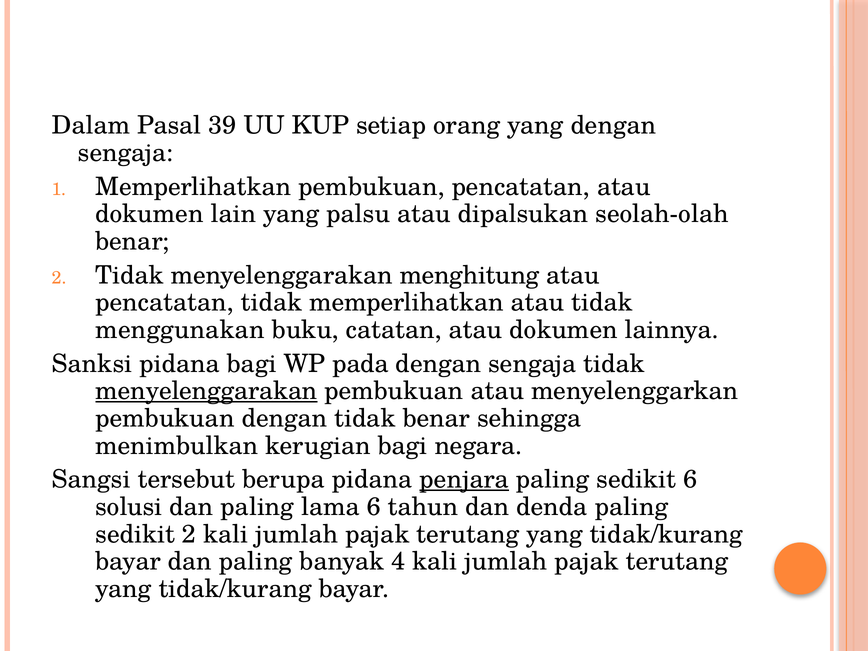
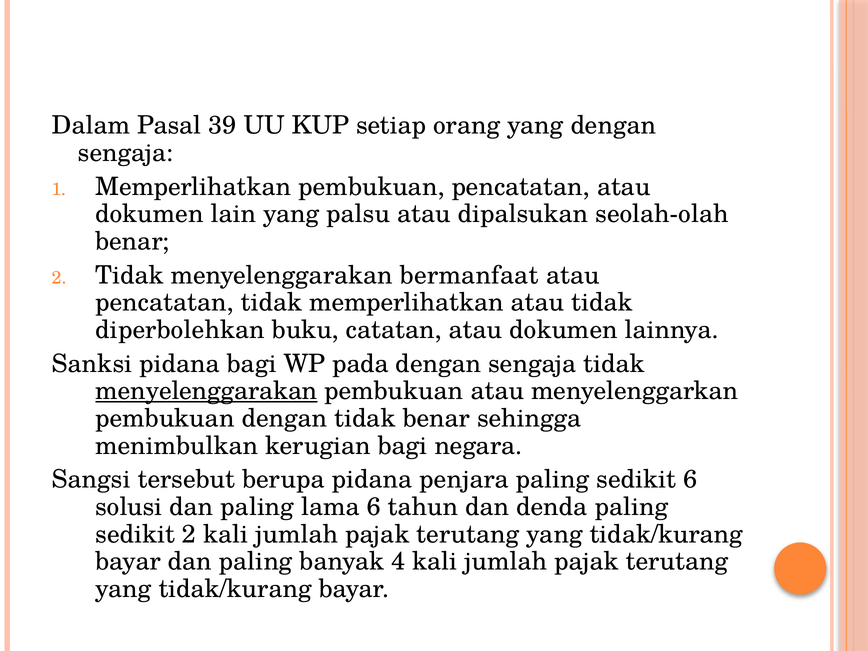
menghitung: menghitung -> bermanfaat (469, 275)
menggunakan: menggunakan -> diperbolehkan (180, 330)
penjara underline: present -> none (464, 480)
